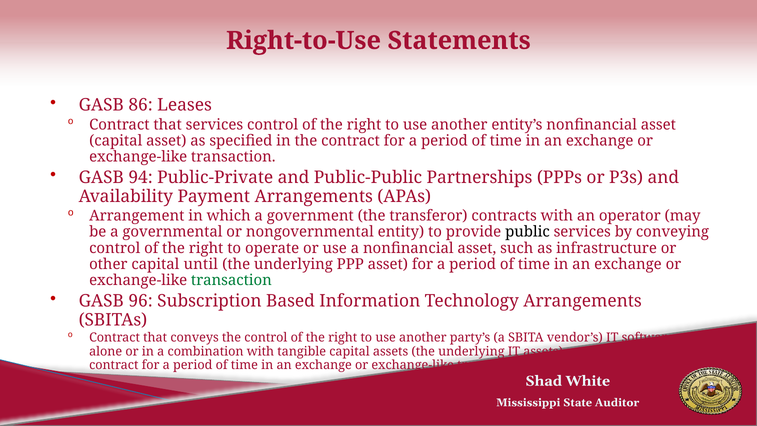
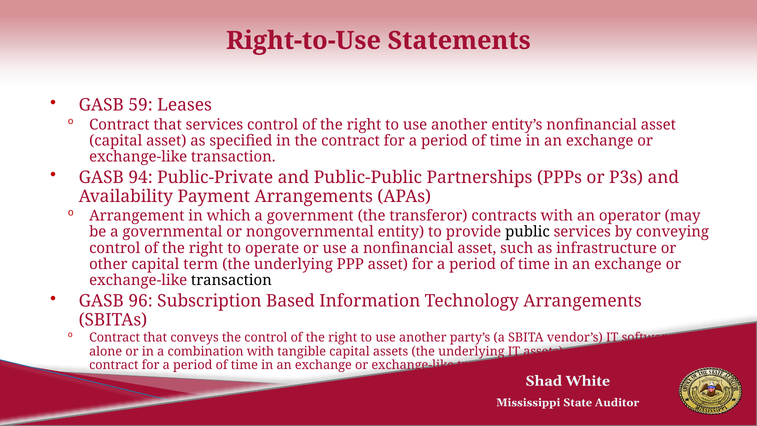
86: 86 -> 59 (141, 105)
until: until -> term (201, 264)
transaction colour: green -> black (231, 280)
